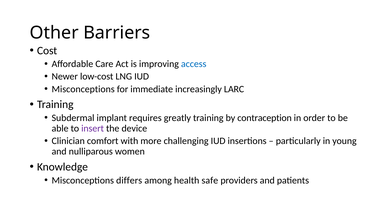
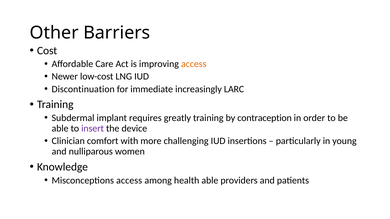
access colour: blue -> orange (194, 64)
Misconceptions: Misconceptions -> Discontinuation (83, 89)
Misconceptions differs: differs -> access (129, 181)
health safe: safe -> able (210, 181)
